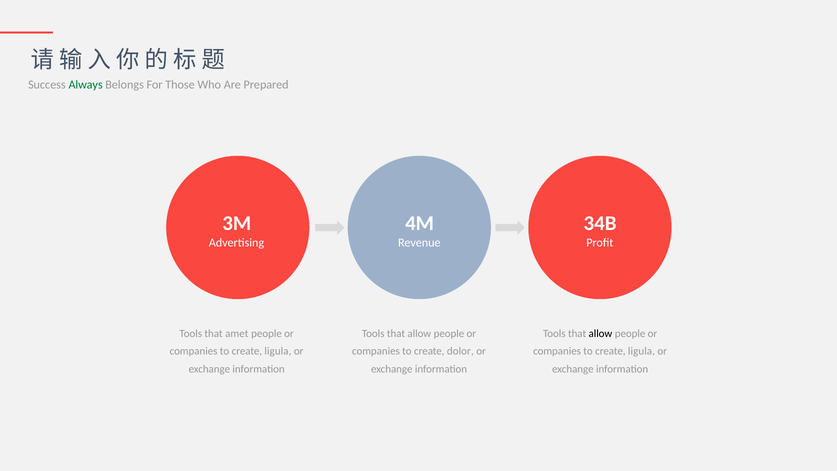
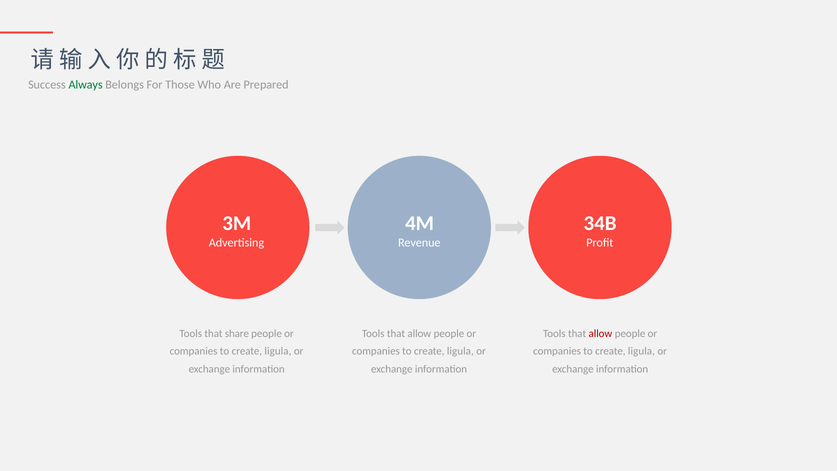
amet: amet -> share (237, 334)
allow colour: black -> red (600, 334)
dolor: dolor -> ligula (460, 351)
